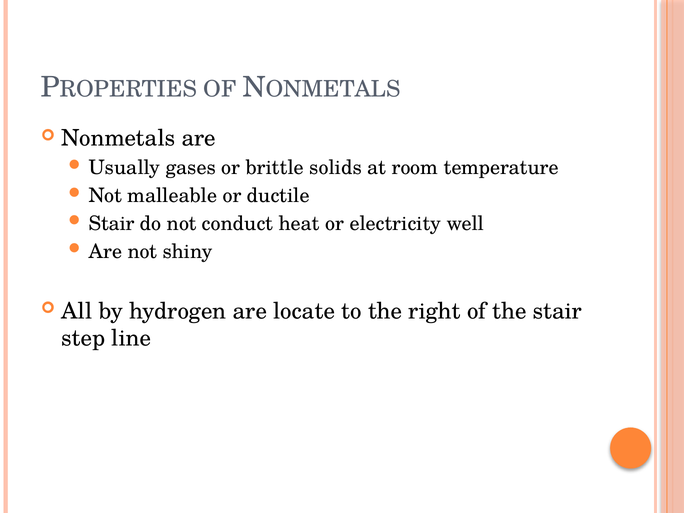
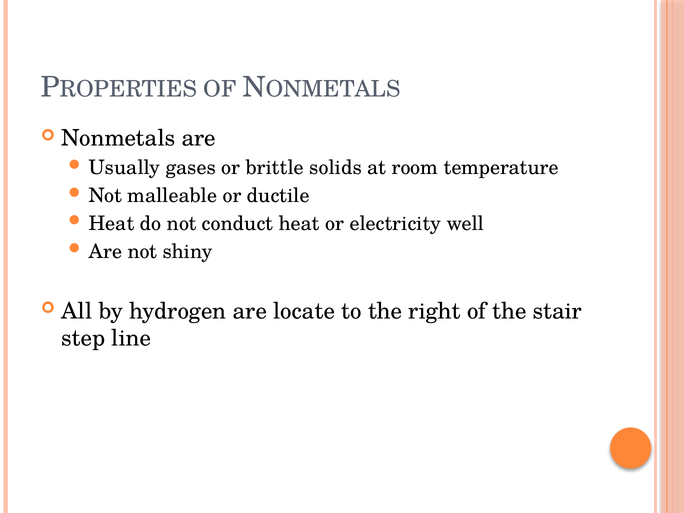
Stair: Stair -> Heat (112, 224)
